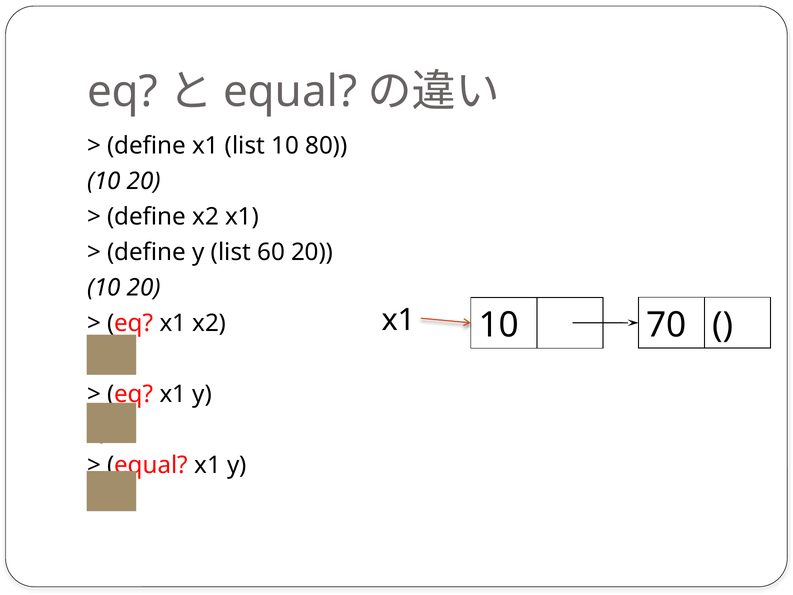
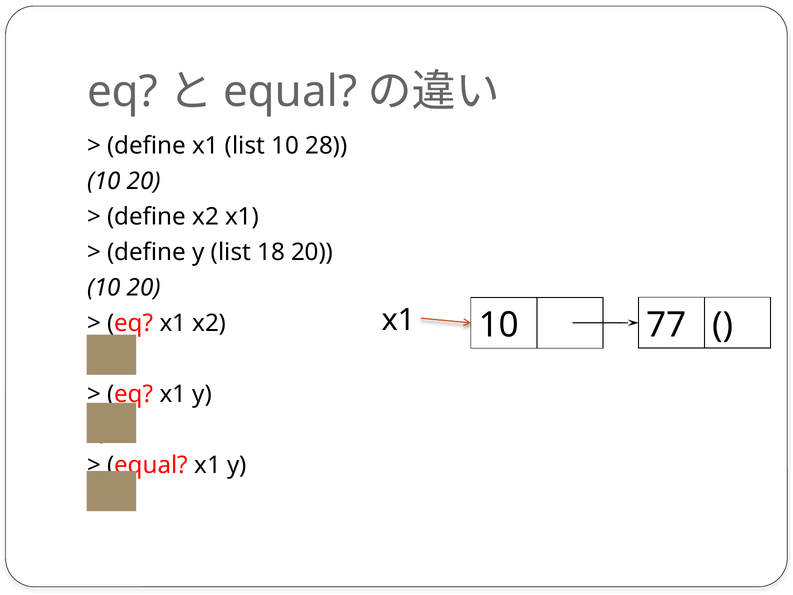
80: 80 -> 28 (326, 146)
60: 60 -> 18 (271, 252)
70: 70 -> 77 (666, 325)
